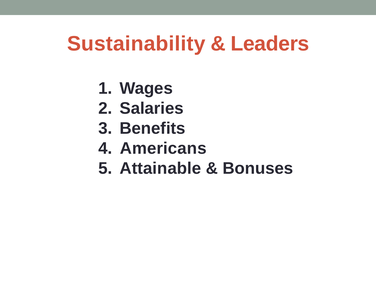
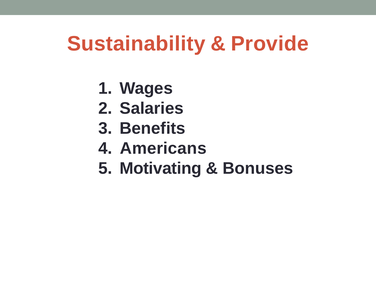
Leaders: Leaders -> Provide (270, 44)
Attainable: Attainable -> Motivating (161, 168)
